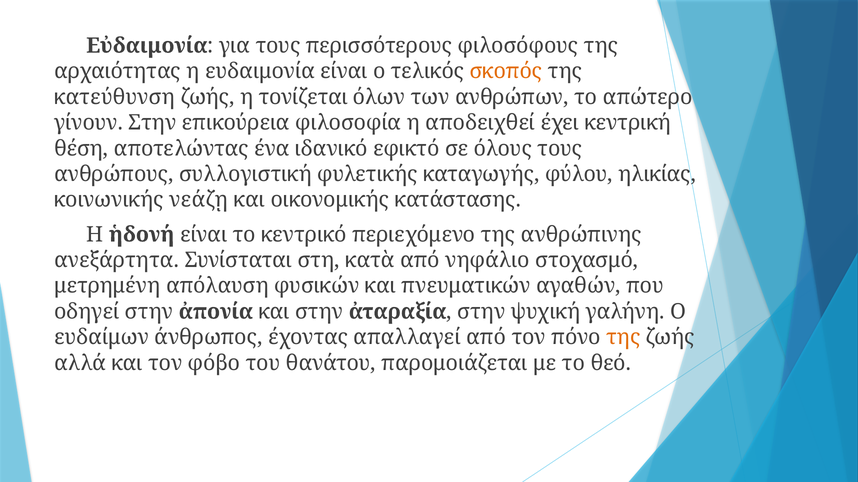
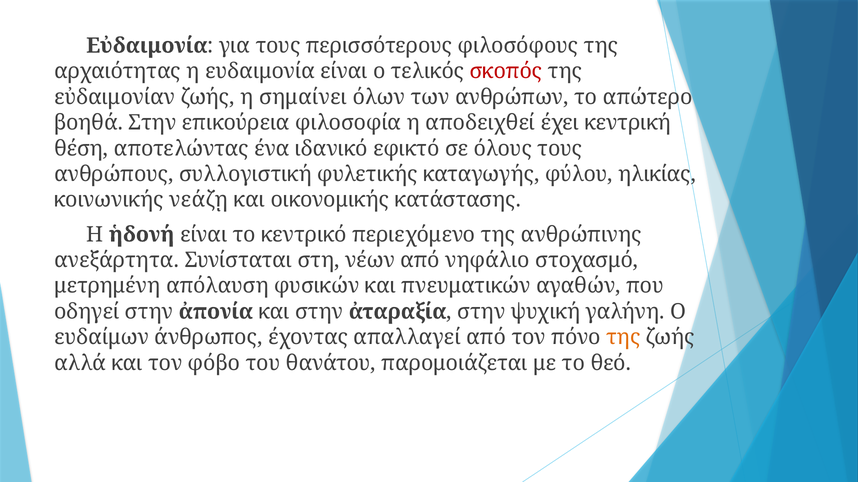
σκοπός colour: orange -> red (506, 71)
κατεύθυνση: κατεύθυνση -> εὐδαιμονίαν (115, 97)
τονίζεται: τονίζεται -> σημαίνει (303, 97)
γίνουν: γίνουν -> βοηθά (89, 123)
κατὰ: κατὰ -> νέων (370, 261)
